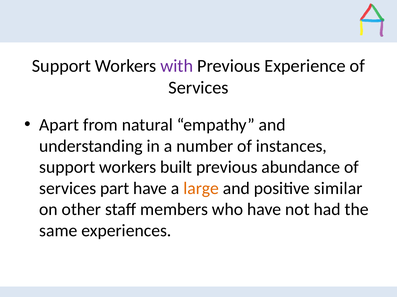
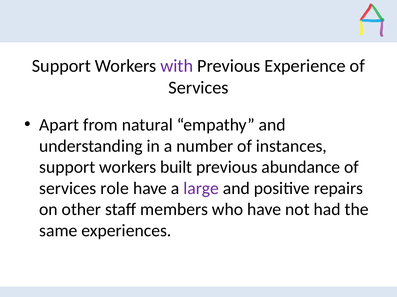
part: part -> role (115, 189)
large colour: orange -> purple (201, 189)
similar: similar -> repairs (338, 189)
